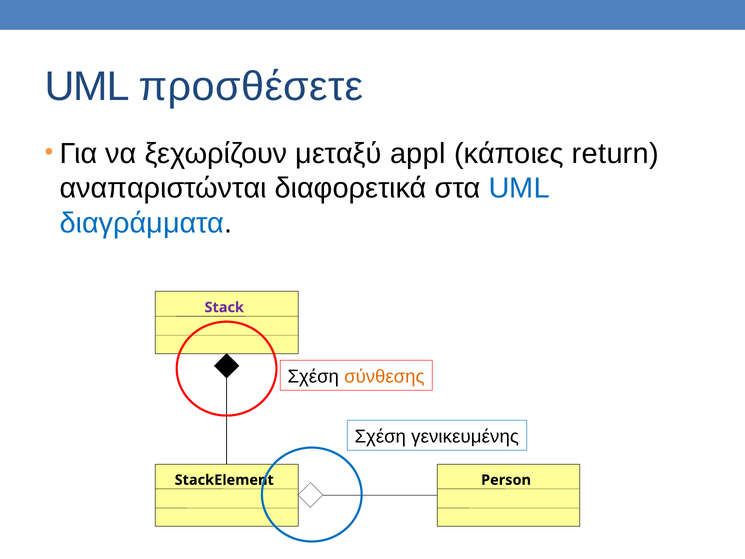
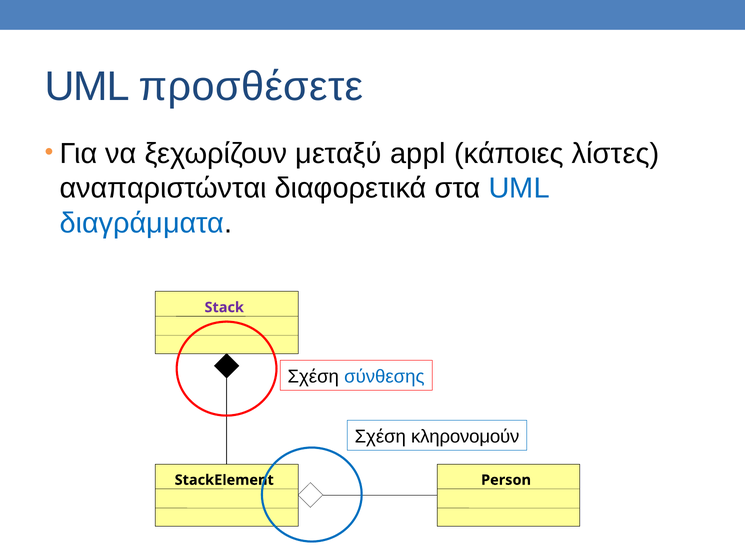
return: return -> λίστες (616, 153)
σύνθεσης colour: orange -> blue (384, 376)
γενικευμένης: γενικευμένης -> κληρονομούν (465, 436)
